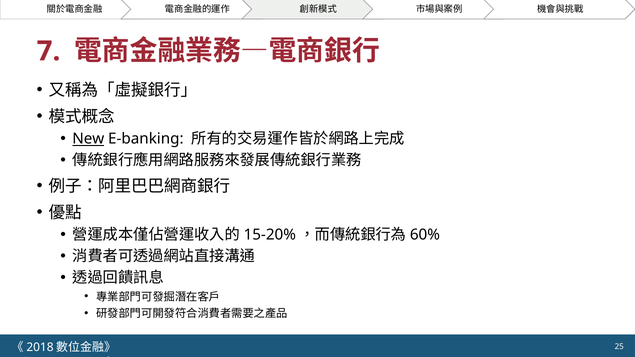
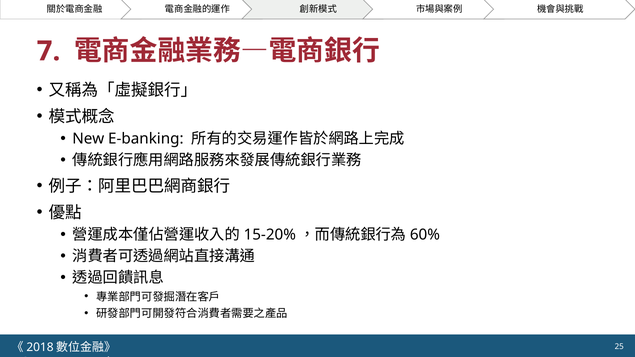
New underline: present -> none (88, 139)
